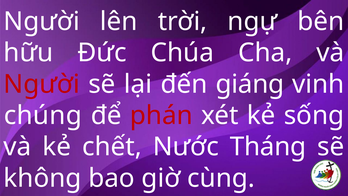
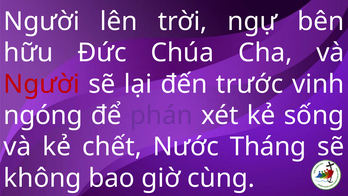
giáng: giáng -> trước (250, 84)
chúng: chúng -> ngóng (43, 115)
phán colour: red -> purple (161, 115)
